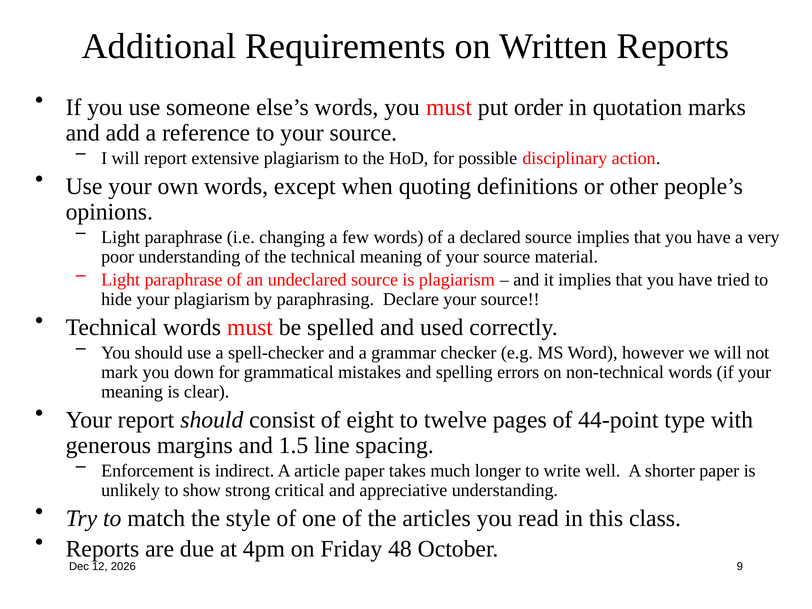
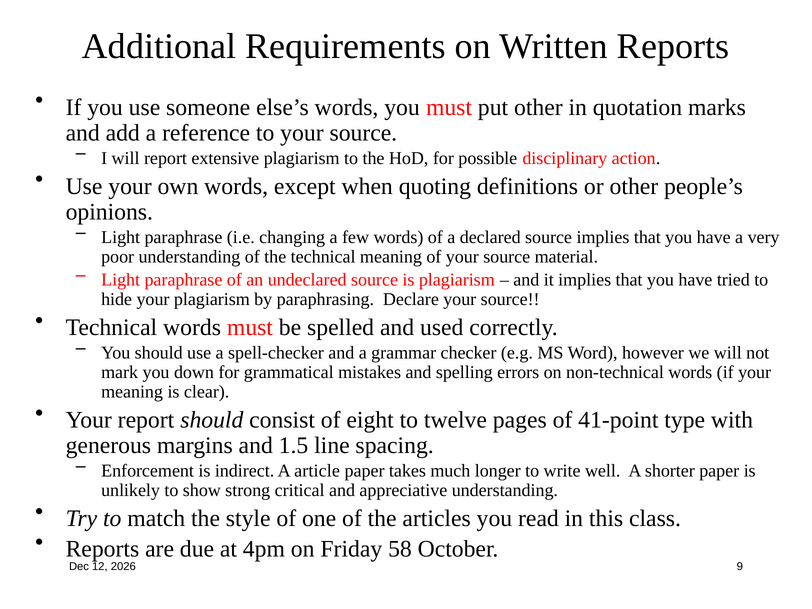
put order: order -> other (538, 107)
44-point: 44-point -> 41-point (618, 420)
48: 48 -> 58 (400, 549)
